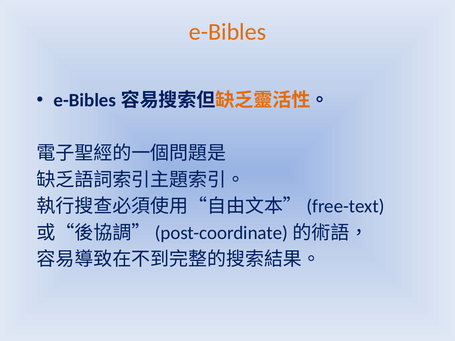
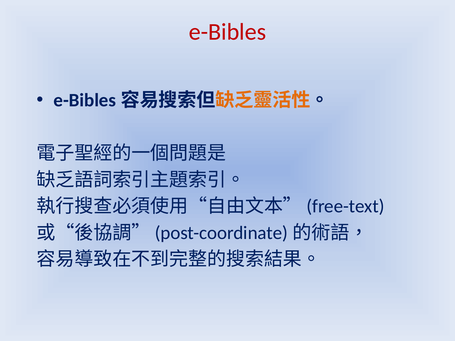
e-Bibles colour: orange -> red (227, 32)
